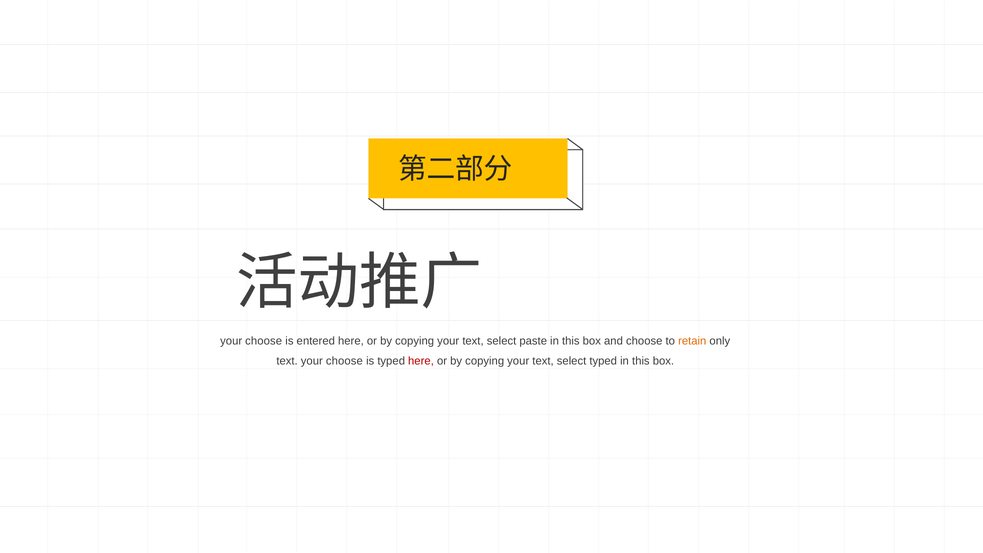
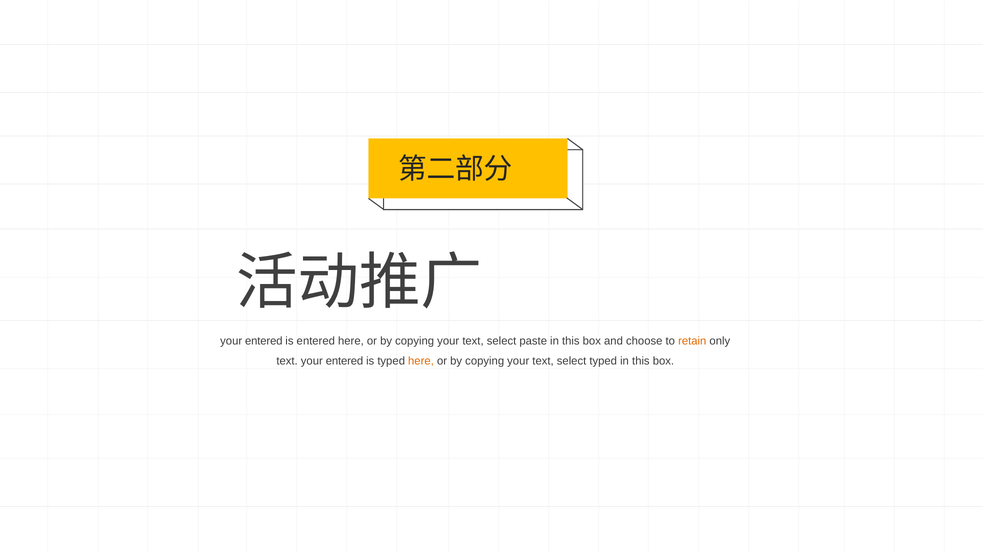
choose: choose -> entered (264, 341)
text your choose: choose -> entered (345, 361)
here colour: red -> orange (421, 361)
